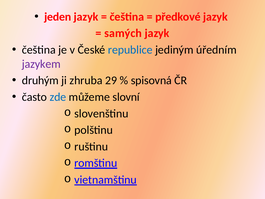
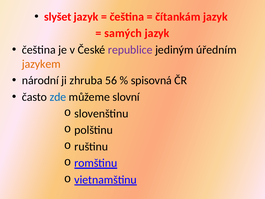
jeden: jeden -> slyšet (58, 17)
předkové: předkové -> čítankám (178, 17)
republice colour: blue -> purple (130, 50)
jazykem colour: purple -> orange (41, 64)
druhým: druhým -> národní (40, 80)
29: 29 -> 56 (111, 80)
